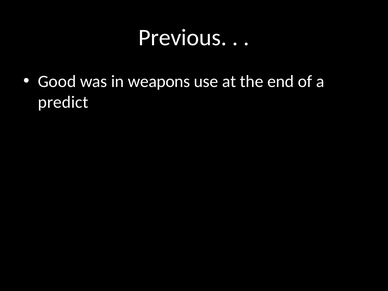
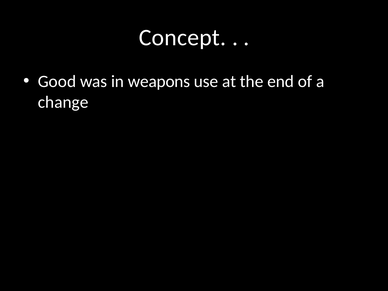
Previous: Previous -> Concept (182, 38)
predict: predict -> change (63, 102)
